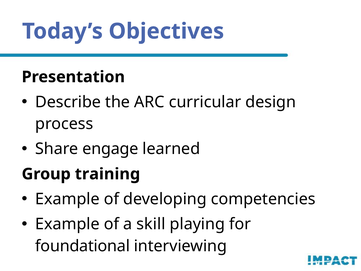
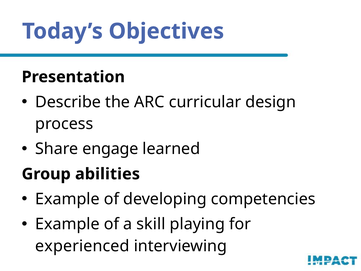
training: training -> abilities (107, 174)
foundational: foundational -> experienced (82, 246)
